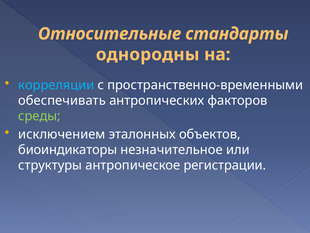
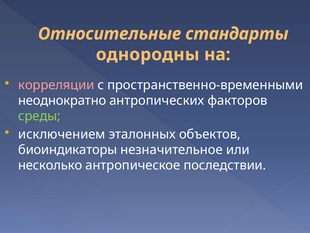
корреляции colour: light blue -> pink (56, 85)
обеспечивать: обеспечивать -> неоднократно (62, 100)
структуры: структуры -> несколько (50, 165)
регистрации: регистрации -> последствии (225, 165)
